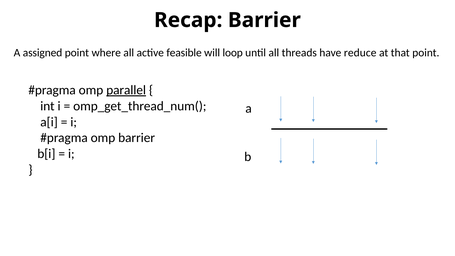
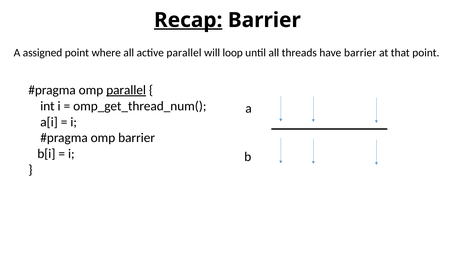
Recap underline: none -> present (188, 20)
active feasible: feasible -> parallel (184, 53)
have reduce: reduce -> barrier (360, 53)
